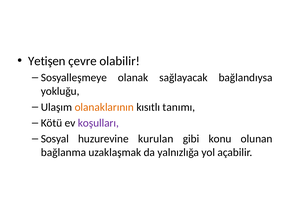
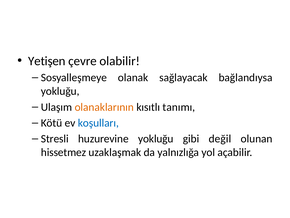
koşulları colour: purple -> blue (98, 123)
Sosyal: Sosyal -> Stresli (55, 138)
huzurevine kurulan: kurulan -> yokluğu (156, 138)
konu: konu -> değil (220, 138)
bağlanma: bağlanma -> hissetmez (64, 152)
